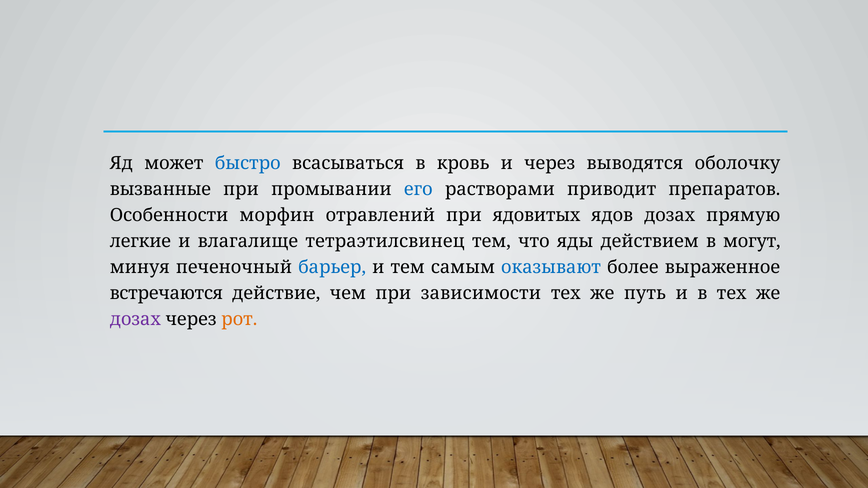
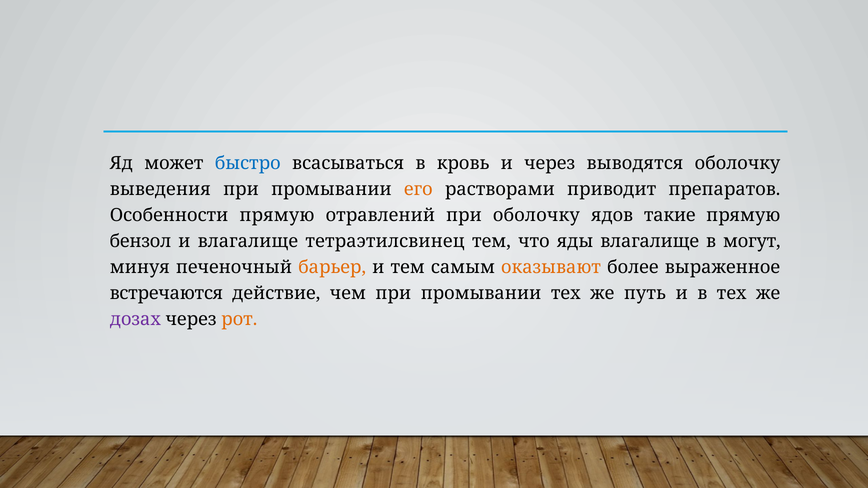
вызванные: вызванные -> выведения (160, 189)
его colour: blue -> orange (418, 189)
Особенности морфин: морфин -> прямую (277, 215)
при ядовитых: ядовитых -> оболочку (536, 215)
ядов дозах: дозах -> такие (670, 215)
легкие: легкие -> бензол (140, 241)
яды действием: действием -> влагалище (650, 241)
барьер colour: blue -> orange (332, 267)
оказывают colour: blue -> orange (551, 267)
чем при зависимости: зависимости -> промывании (481, 293)
